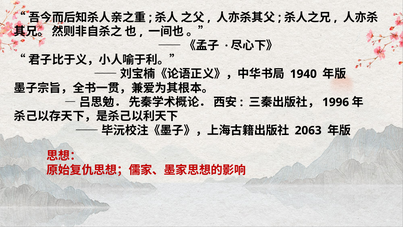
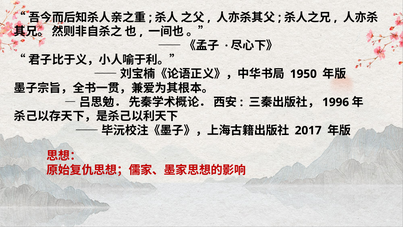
1940: 1940 -> 1950 (303, 74)
2063: 2063 -> 2017 (308, 130)
